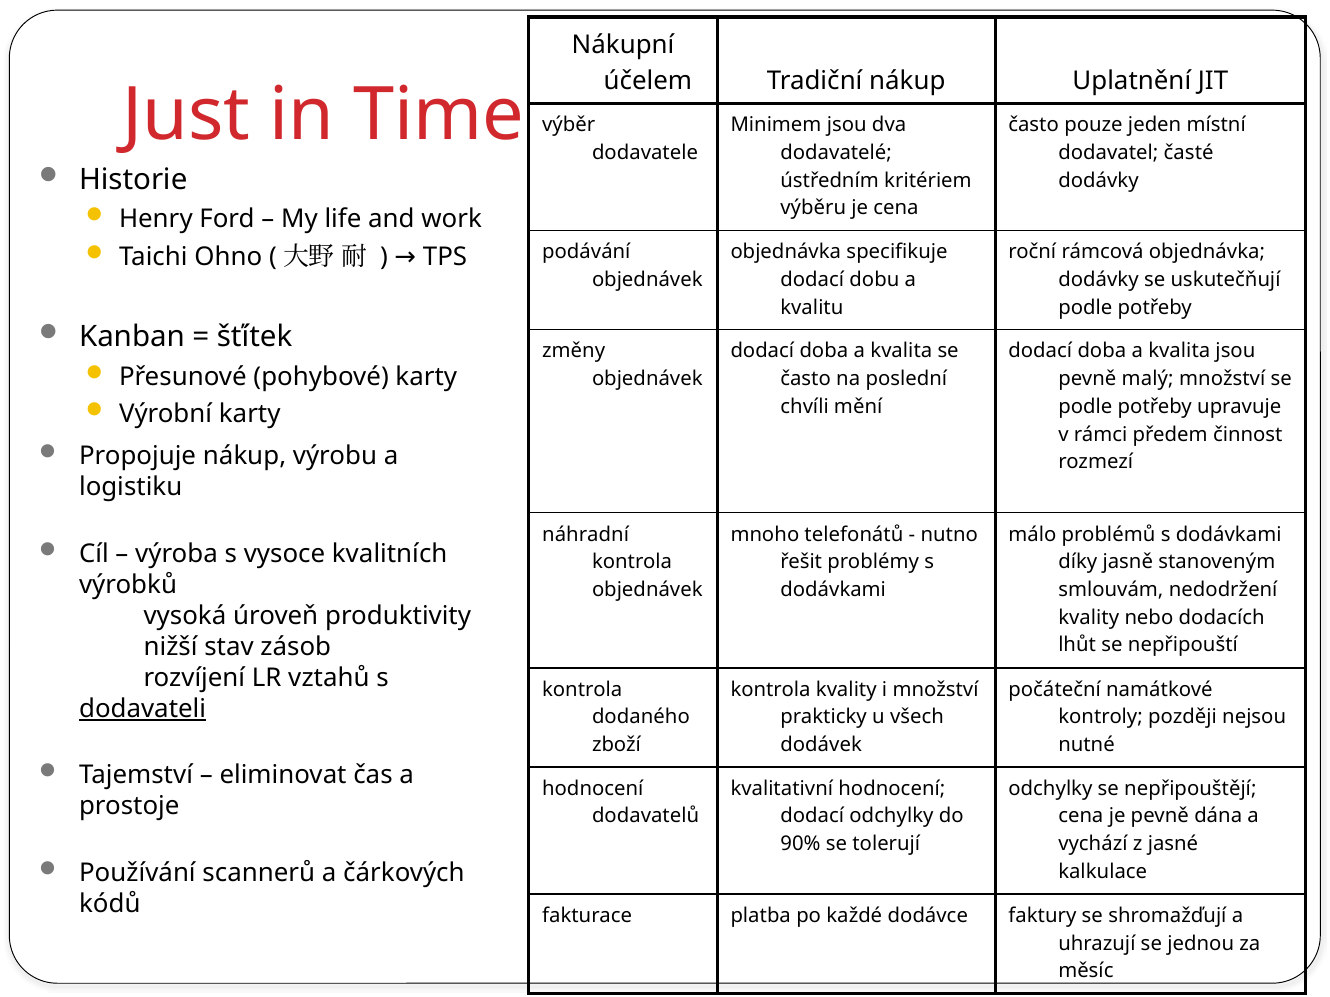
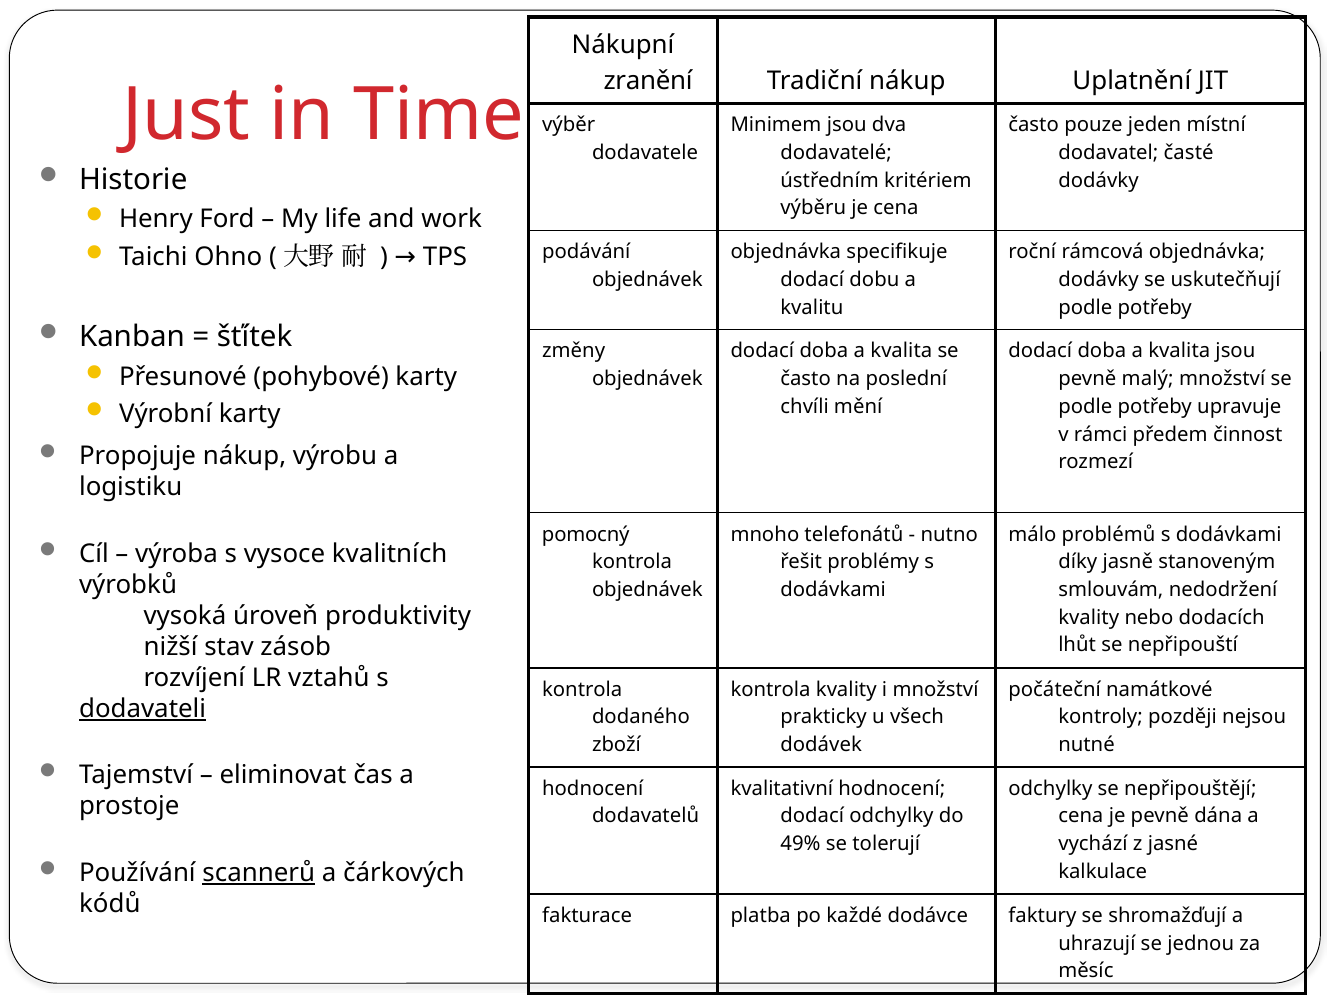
účelem: účelem -> zranění (648, 81)
náhradní: náhradní -> pomocný (586, 535)
90%: 90% -> 49% (800, 844)
scannerů underline: none -> present (259, 873)
